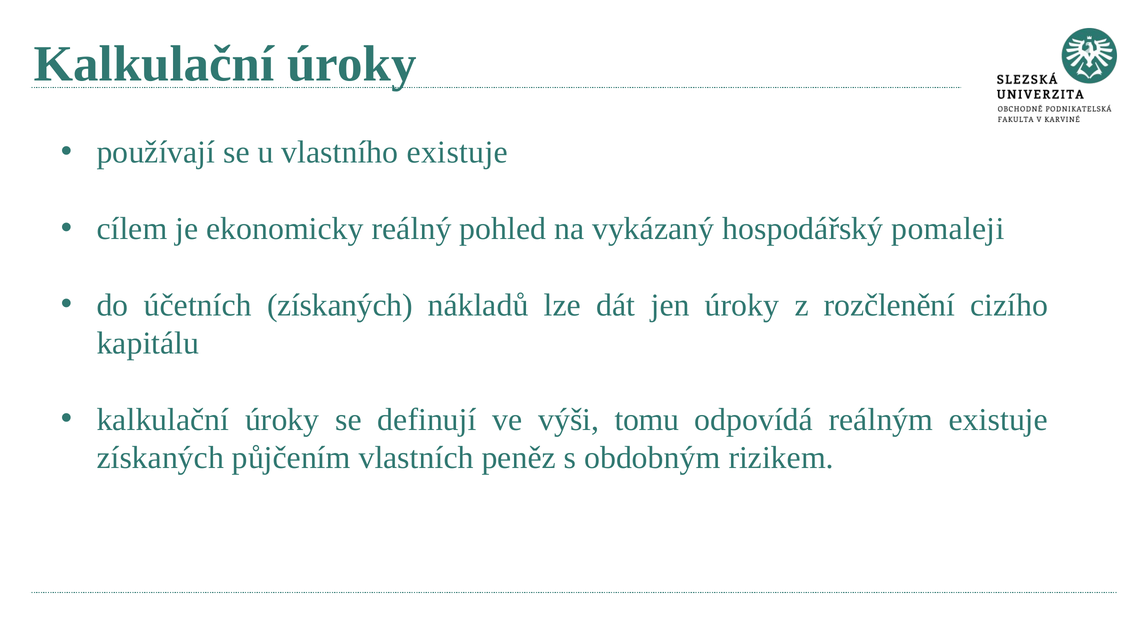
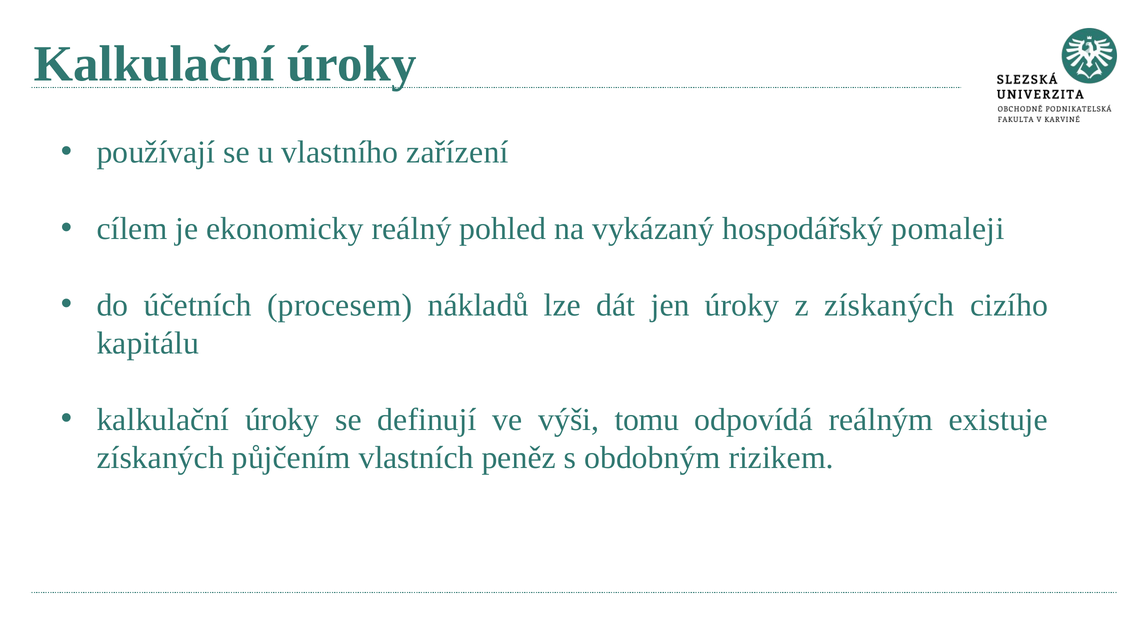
vlastního existuje: existuje -> zařízení (457, 153)
účetních získaných: získaných -> procesem (340, 305)
z rozčlenění: rozčlenění -> získaných (889, 305)
